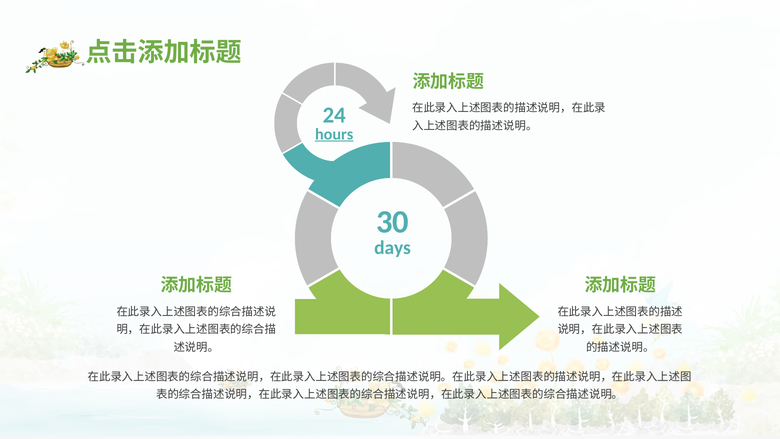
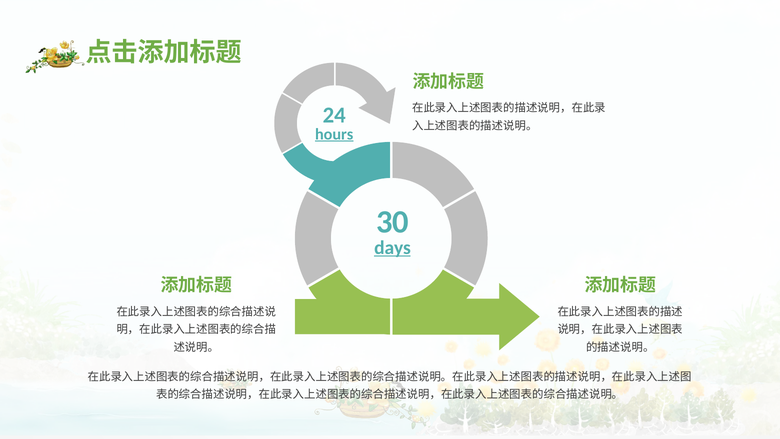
days underline: none -> present (393, 247)
